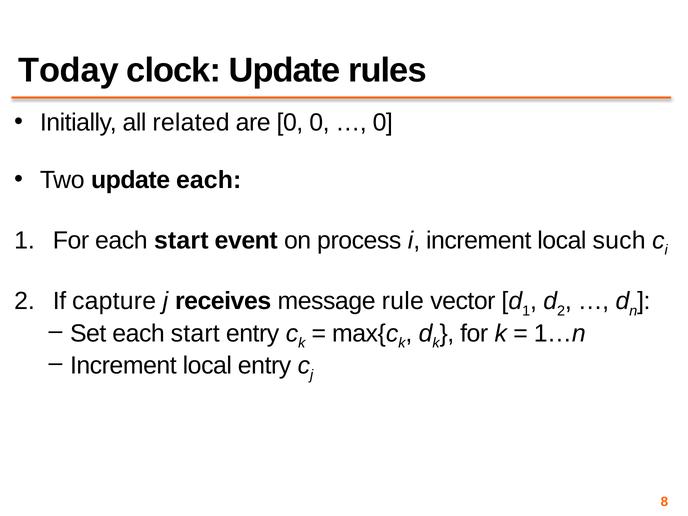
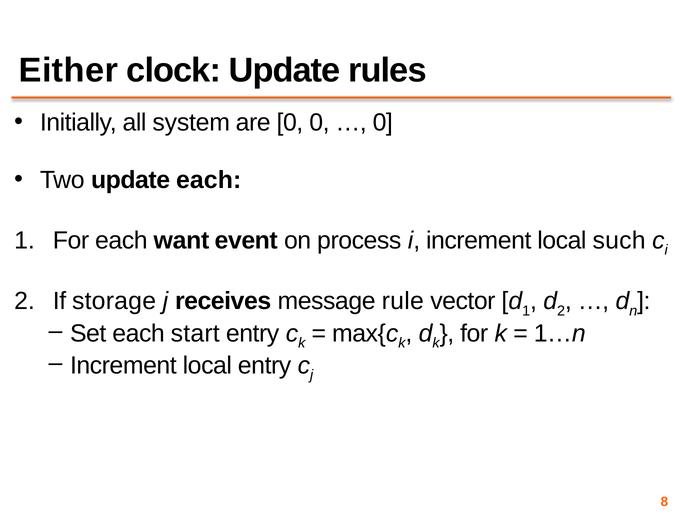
Today: Today -> Either (68, 70)
related: related -> system (191, 123)
For each start: start -> want (181, 240)
capture: capture -> storage (114, 301)
